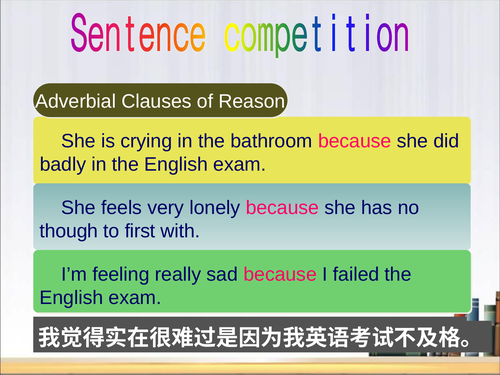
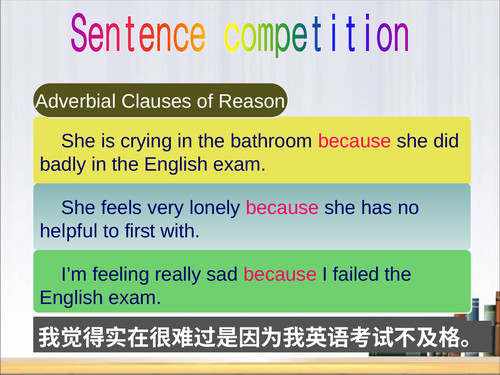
though: though -> helpful (69, 231)
